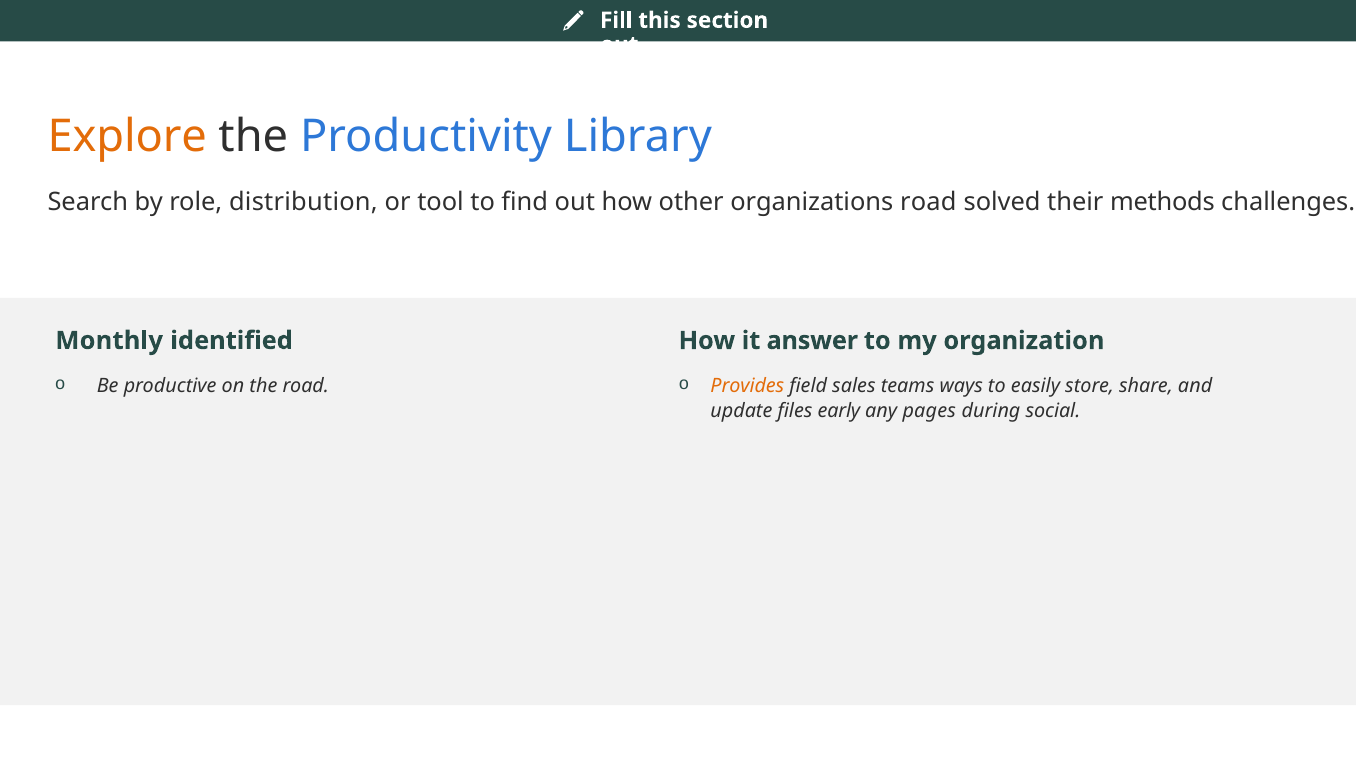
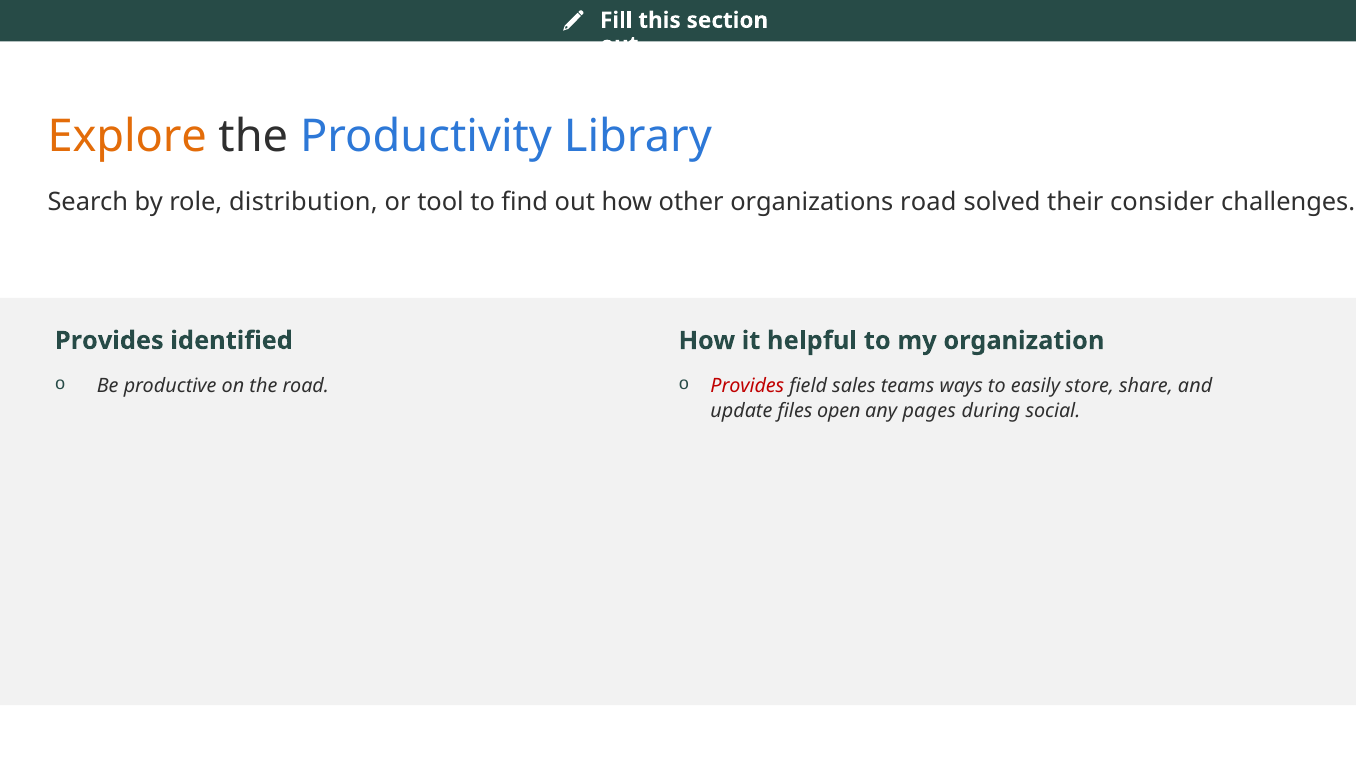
methods: methods -> consider (1162, 202)
Monthly: Monthly -> Provides (109, 340)
answer: answer -> helpful (812, 341)
Provides colour: orange -> red (747, 386)
early: early -> open (839, 411)
